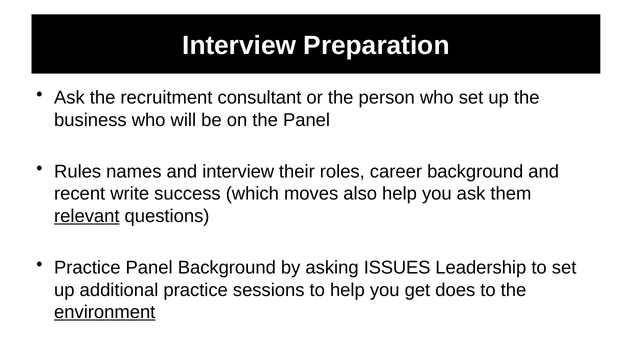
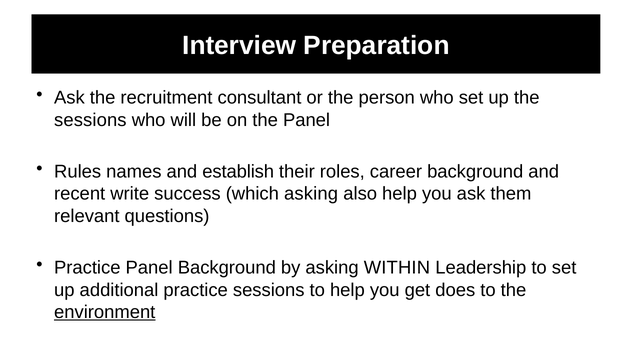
business: business -> sessions (90, 120)
and interview: interview -> establish (238, 171)
which moves: moves -> asking (311, 194)
relevant underline: present -> none (87, 216)
ISSUES: ISSUES -> WITHIN (397, 267)
